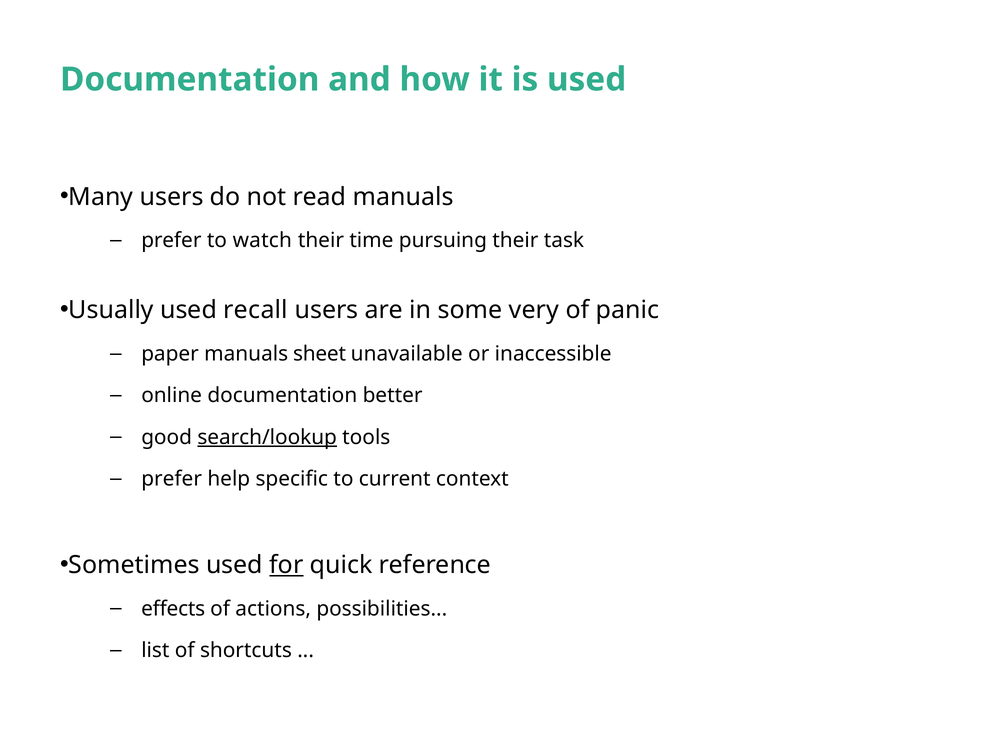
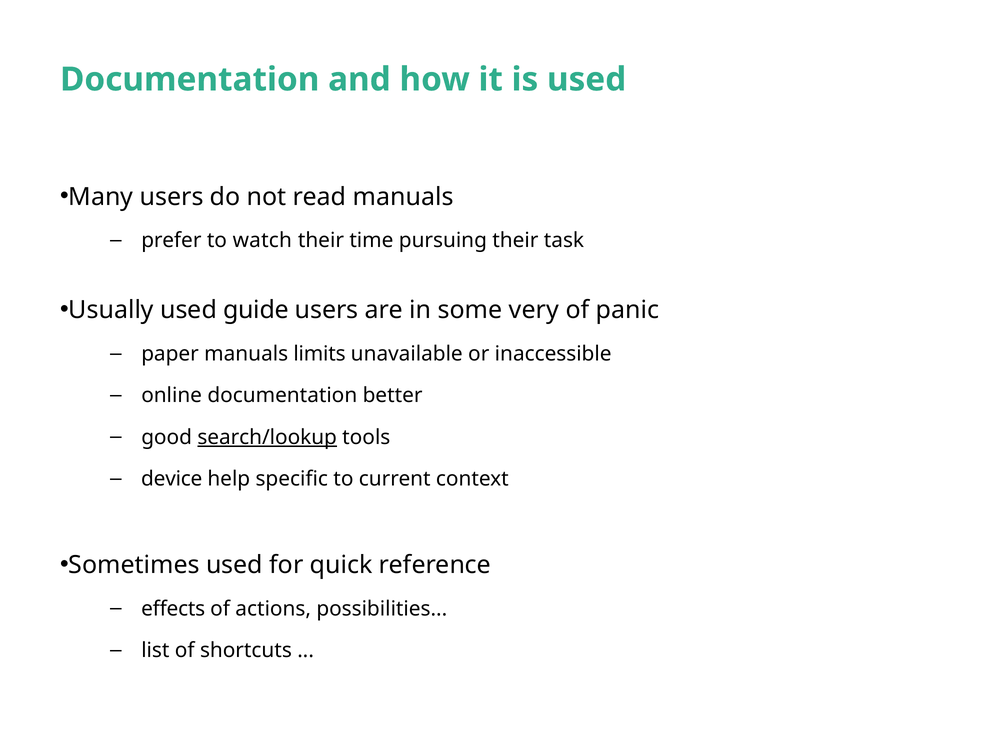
recall: recall -> guide (256, 310)
sheet: sheet -> limits (320, 354)
prefer: prefer -> device (172, 479)
for underline: present -> none (286, 565)
